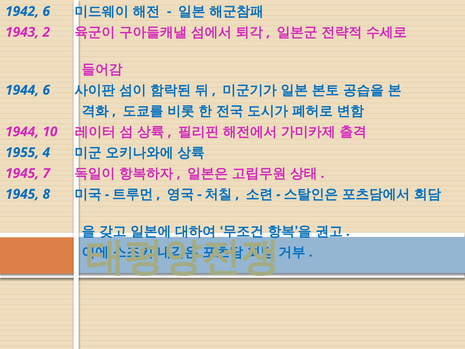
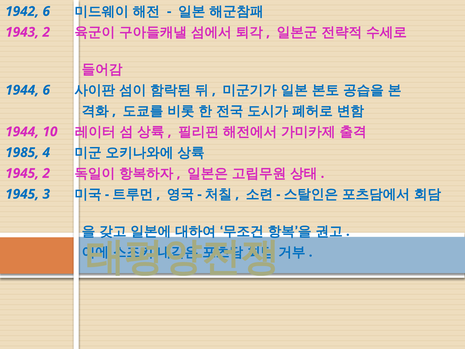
1955: 1955 -> 1985 (22, 152)
1945 7: 7 -> 2 (46, 173)
8: 8 -> 3 (46, 194)
